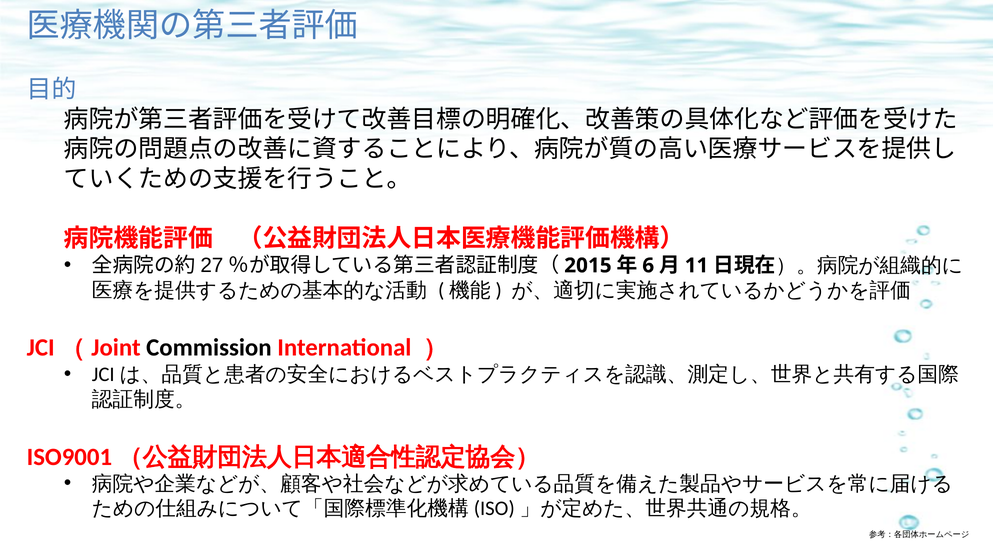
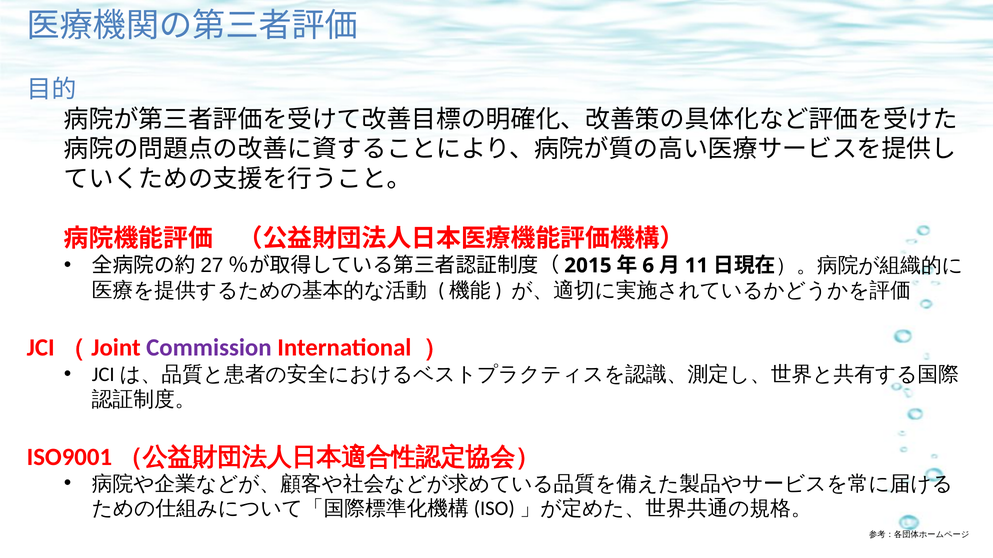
Commission colour: black -> purple (209, 348)
